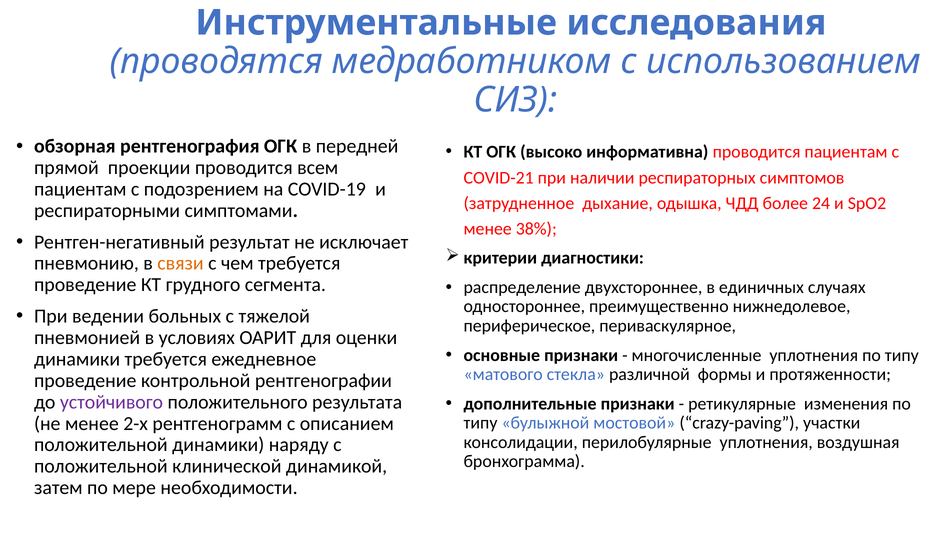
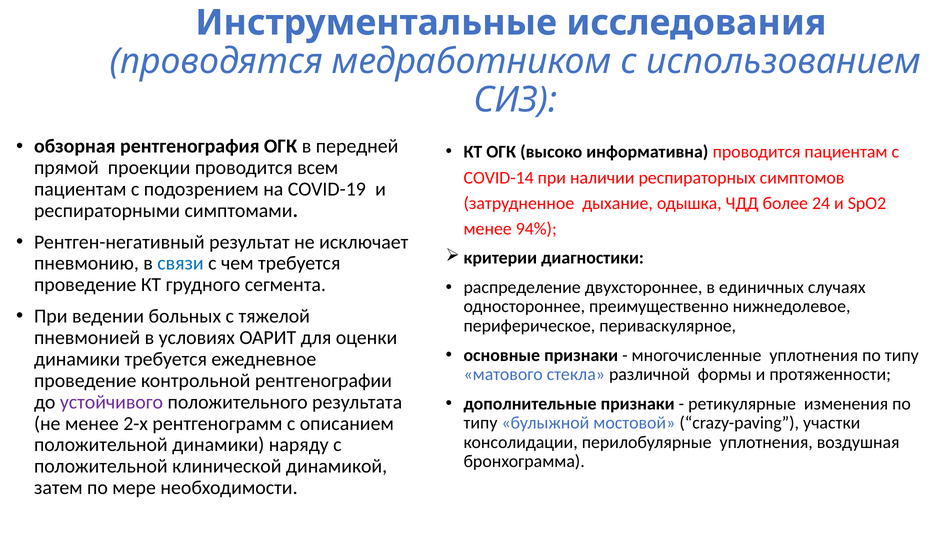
COVID-21: COVID-21 -> COVID-14 (499, 177)
38%: 38% -> 94% (536, 229)
связи colour: orange -> blue (181, 263)
